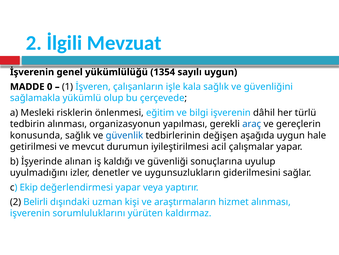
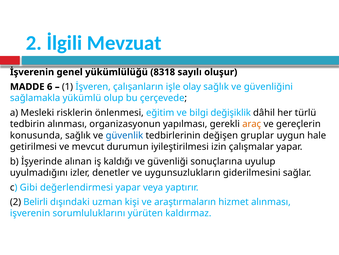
1354: 1354 -> 8318 (163, 72)
sayılı uygun: uygun -> oluşur (221, 72)
0: 0 -> 6 (50, 87)
kala: kala -> olay (192, 87)
bilgi işverenin: işverenin -> değişiklik (231, 112)
araç colour: blue -> orange (252, 124)
aşağıda: aşağıda -> gruplar (257, 135)
acil: acil -> izin (219, 146)
Ekip: Ekip -> Gibi (29, 187)
